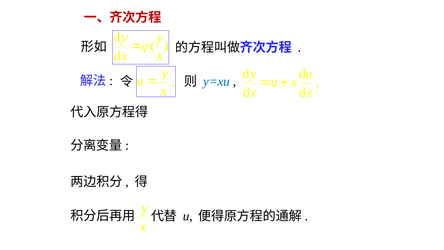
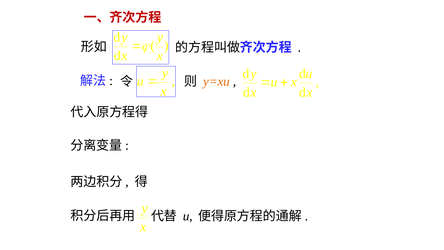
y=xu colour: blue -> orange (216, 81)
